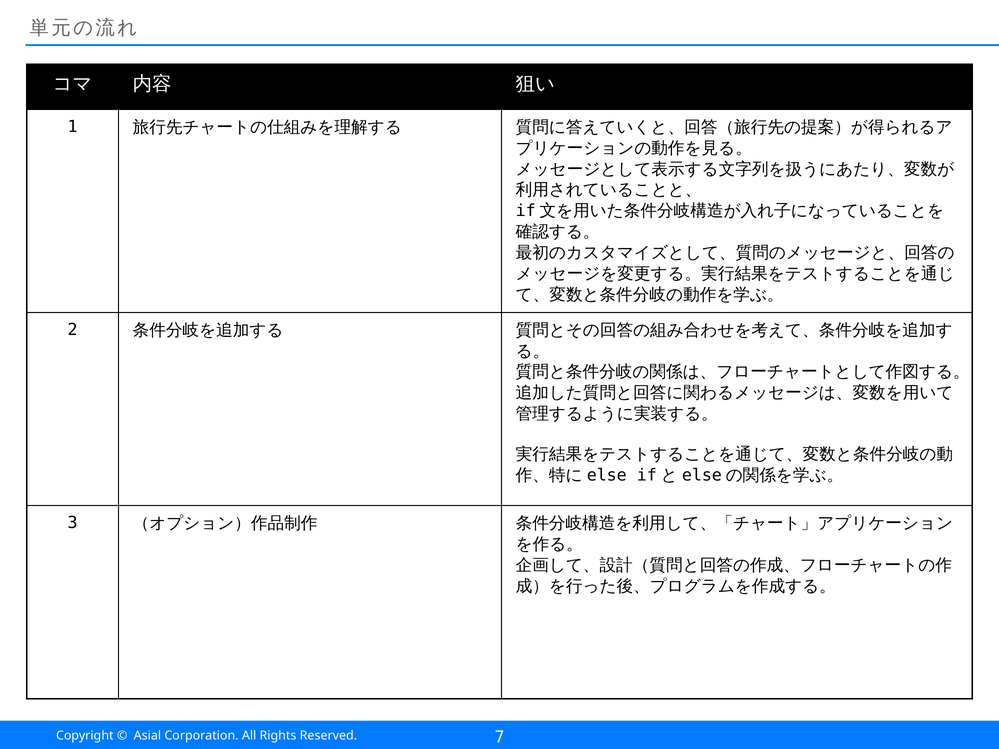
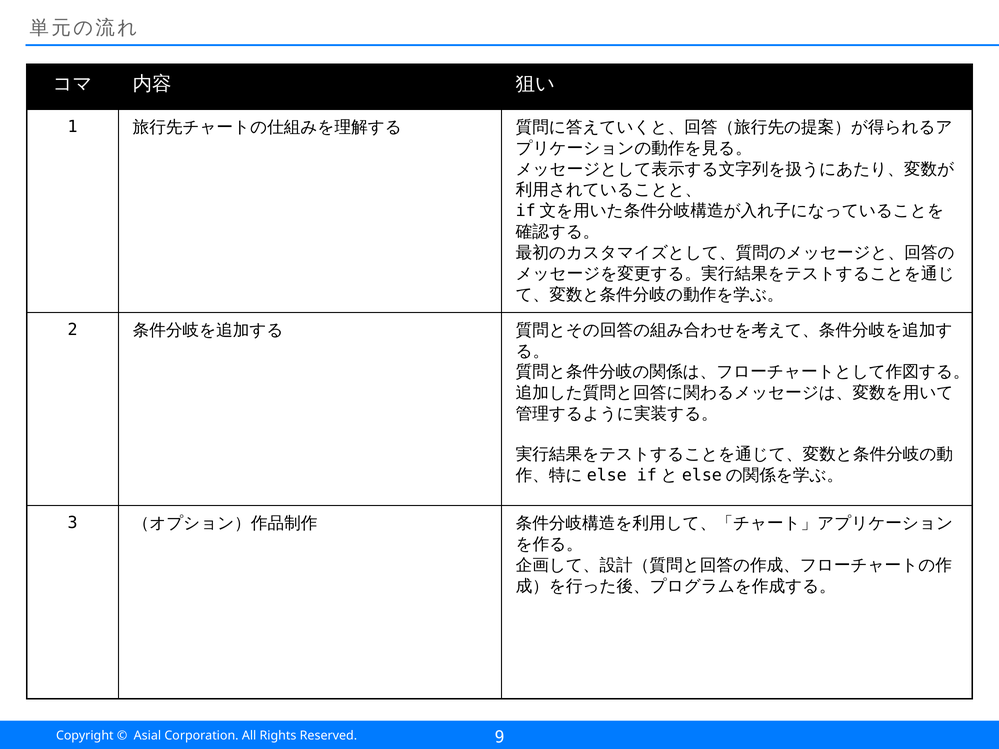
7: 7 -> 9 (500, 738)
